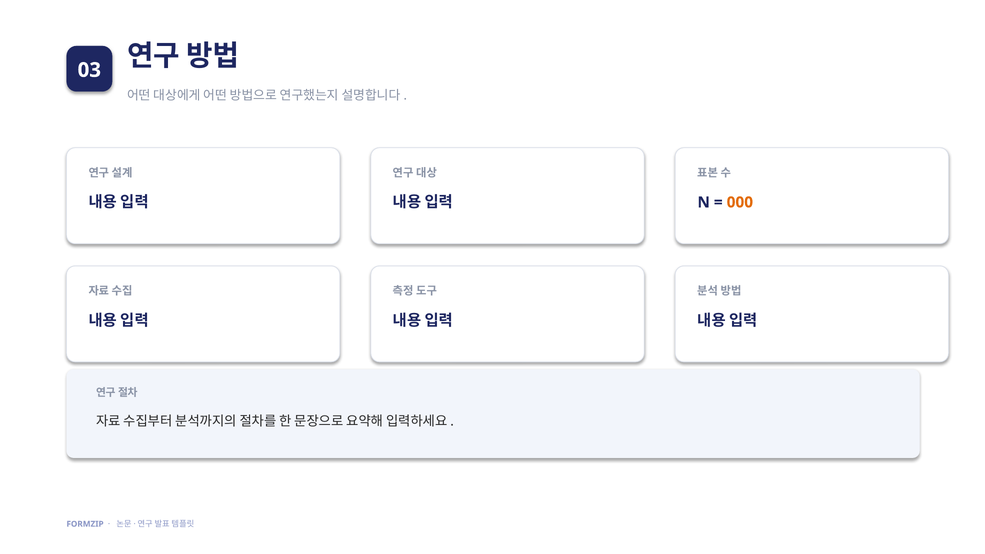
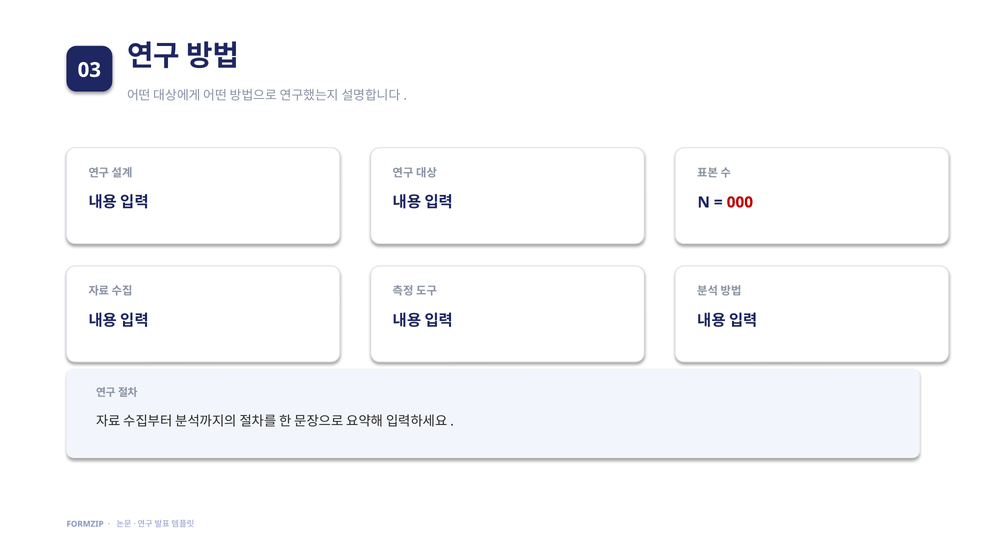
000 colour: orange -> red (740, 202)
